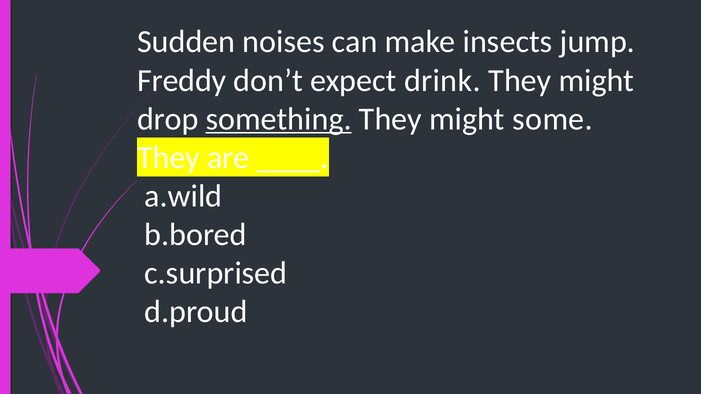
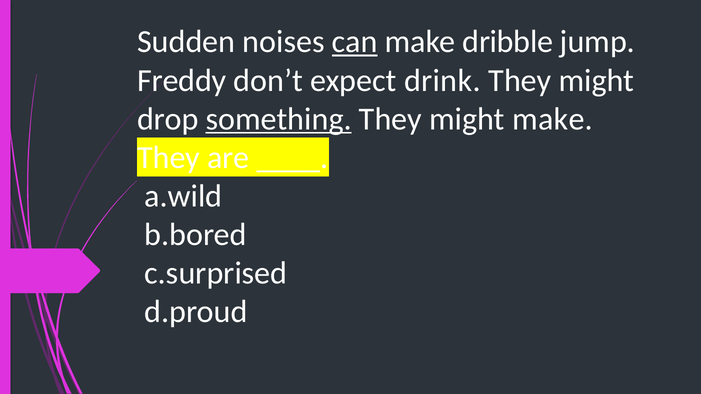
can underline: none -> present (355, 42)
insects: insects -> dribble (508, 42)
might some: some -> make (553, 119)
